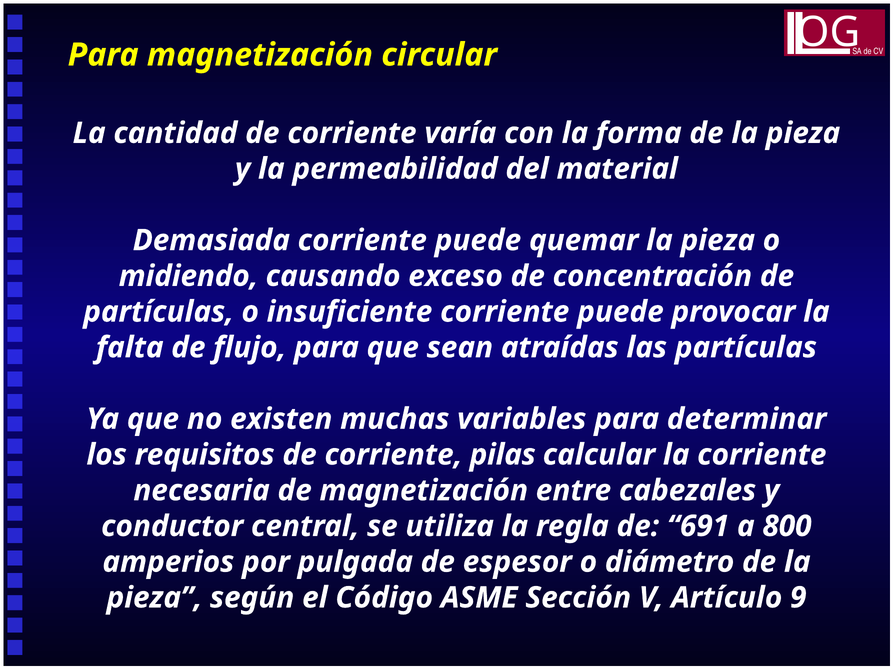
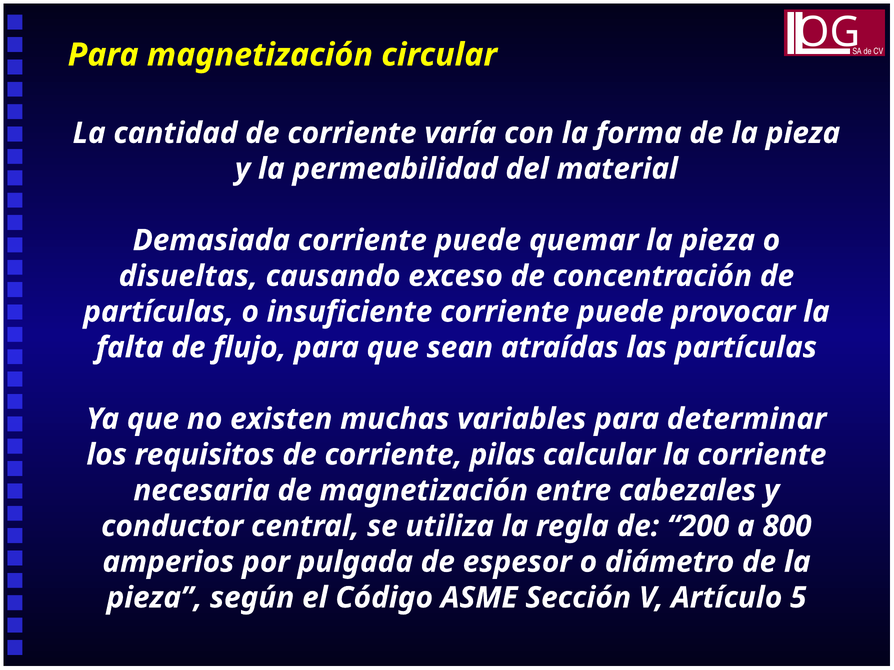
midiendo: midiendo -> disueltas (188, 276)
691: 691 -> 200 (698, 527)
9: 9 -> 5 (798, 598)
